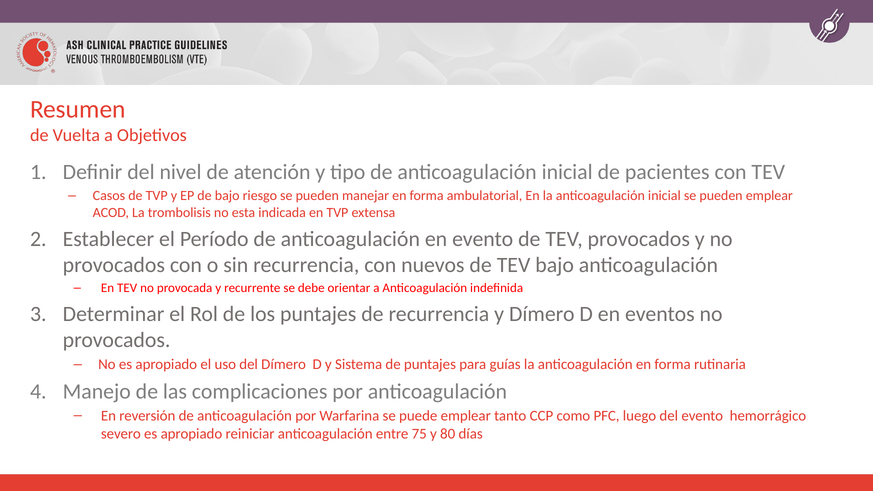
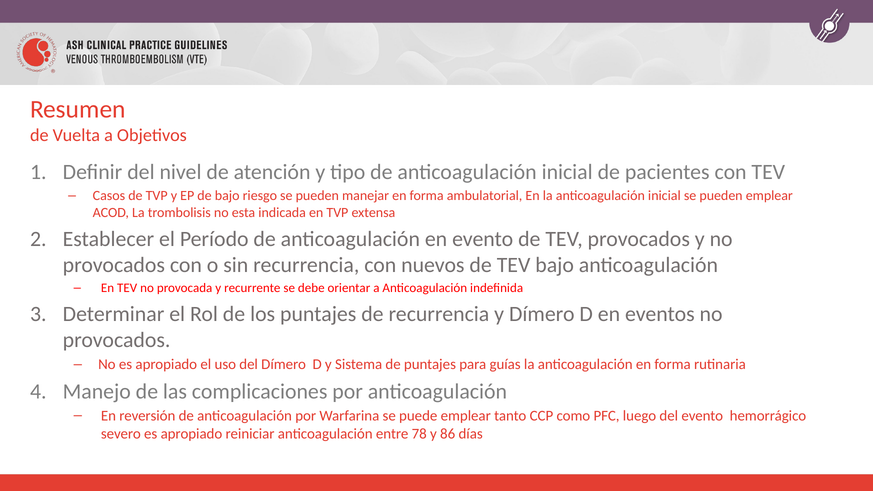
75: 75 -> 78 (419, 434)
80: 80 -> 86 (448, 434)
